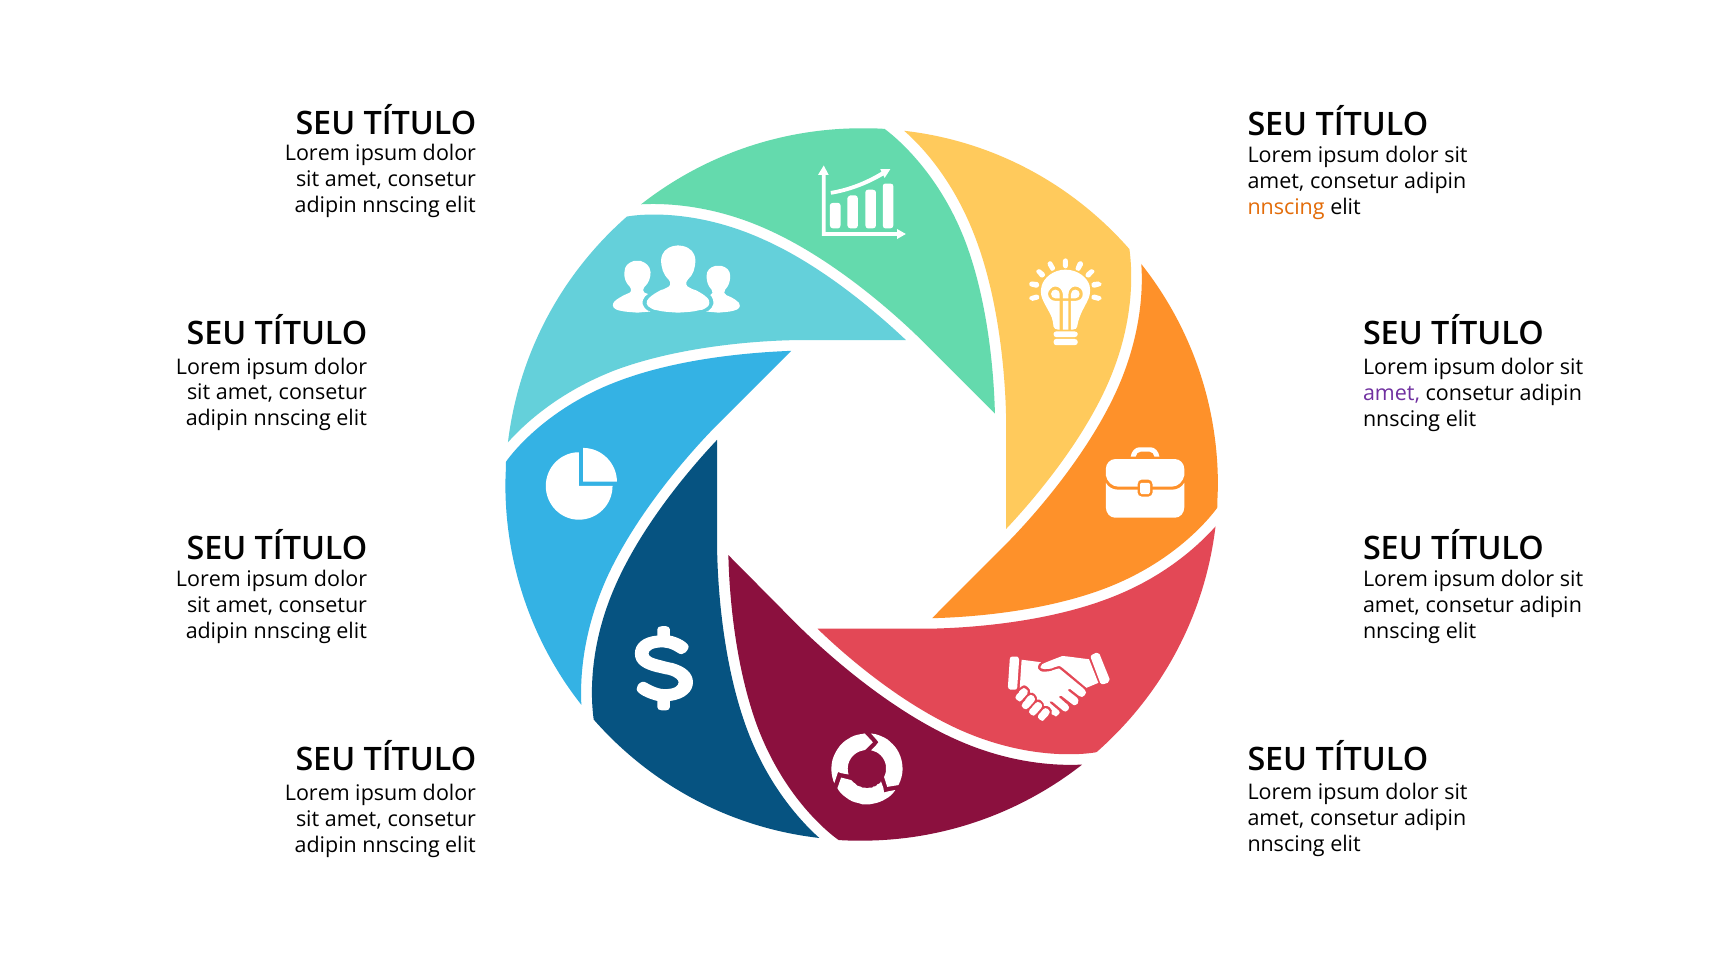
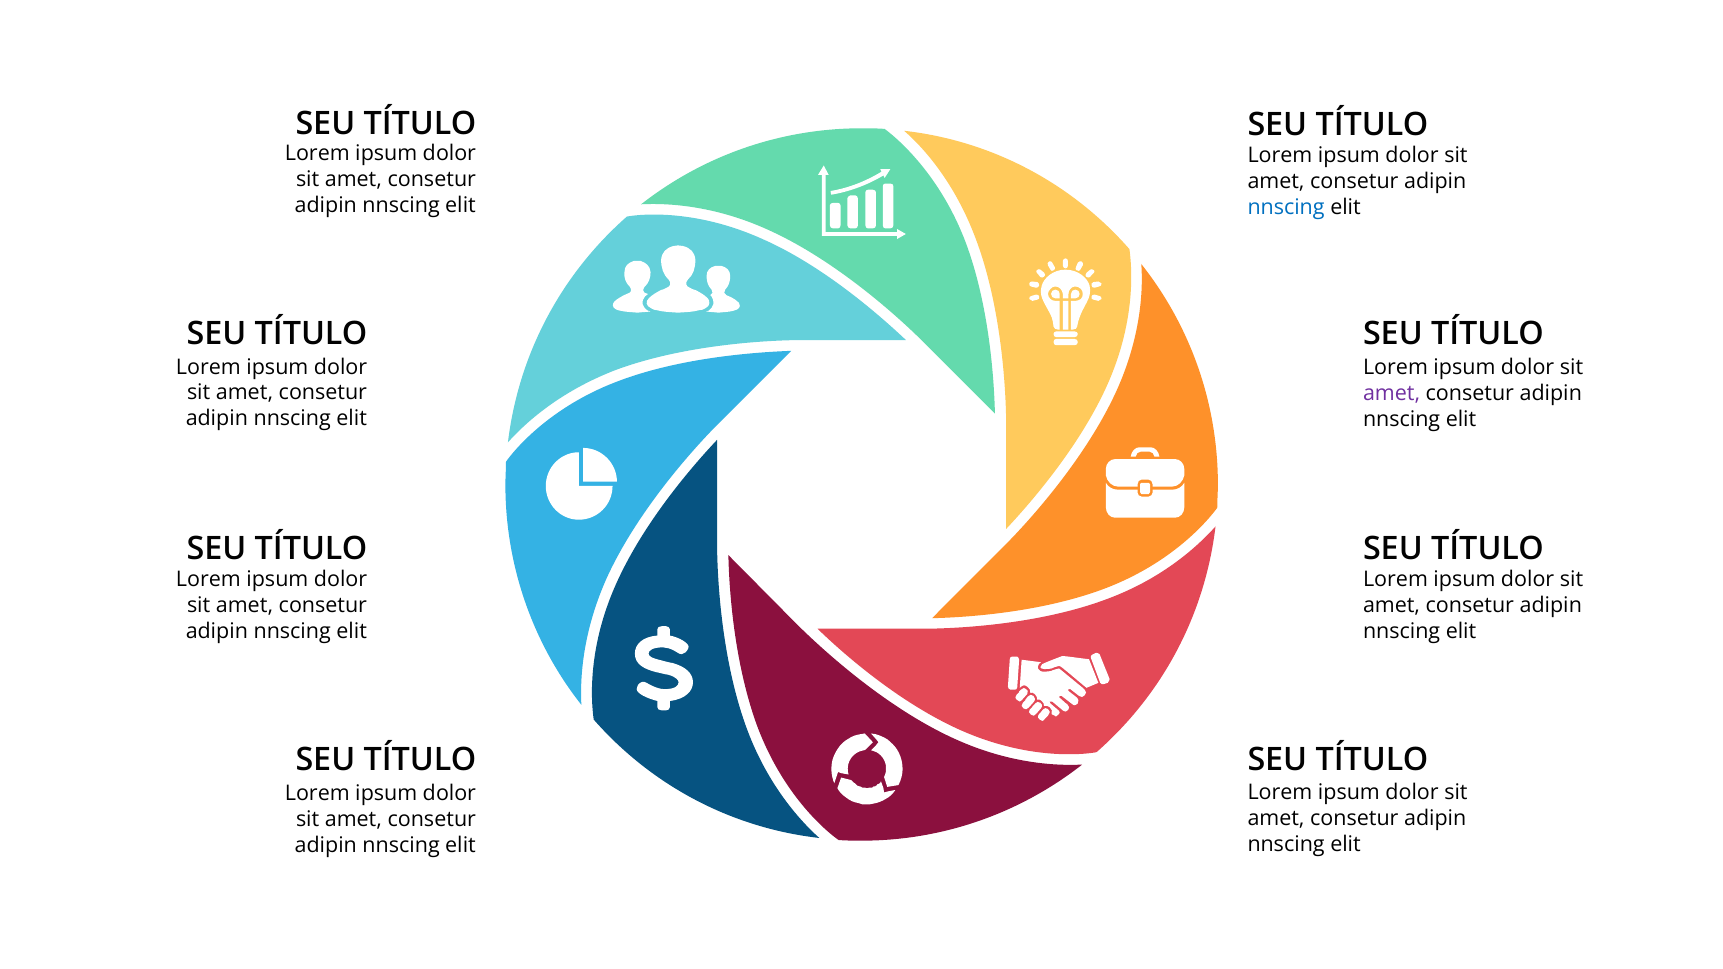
nnscing colour: orange -> blue (1286, 207)
